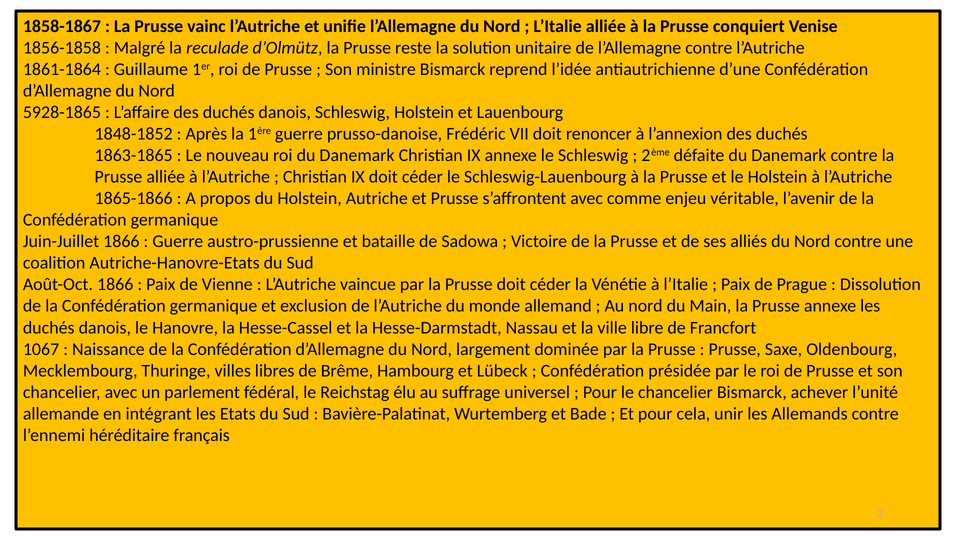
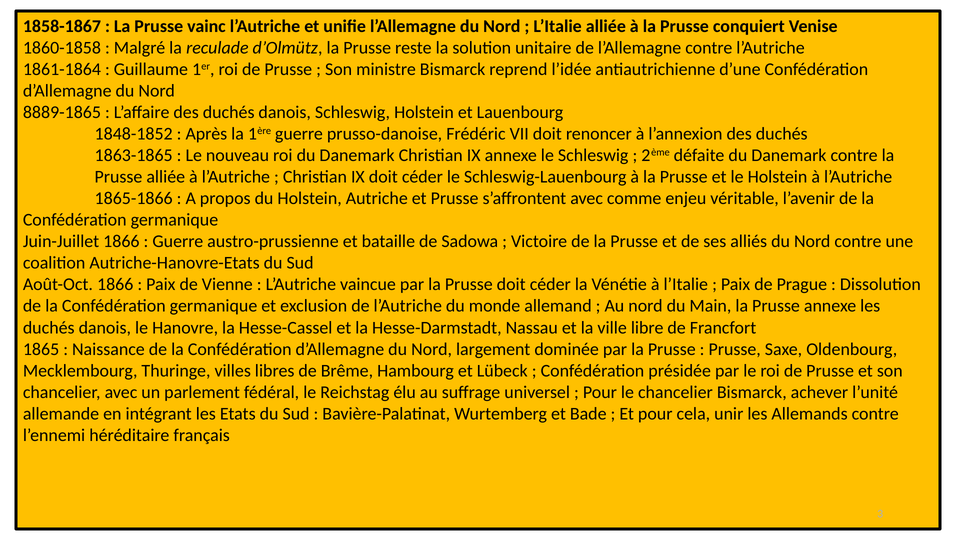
1856-1858: 1856-1858 -> 1860-1858 (62, 48)
5928-1865: 5928-1865 -> 8889-1865 (62, 112)
1067: 1067 -> 1865 (41, 349)
